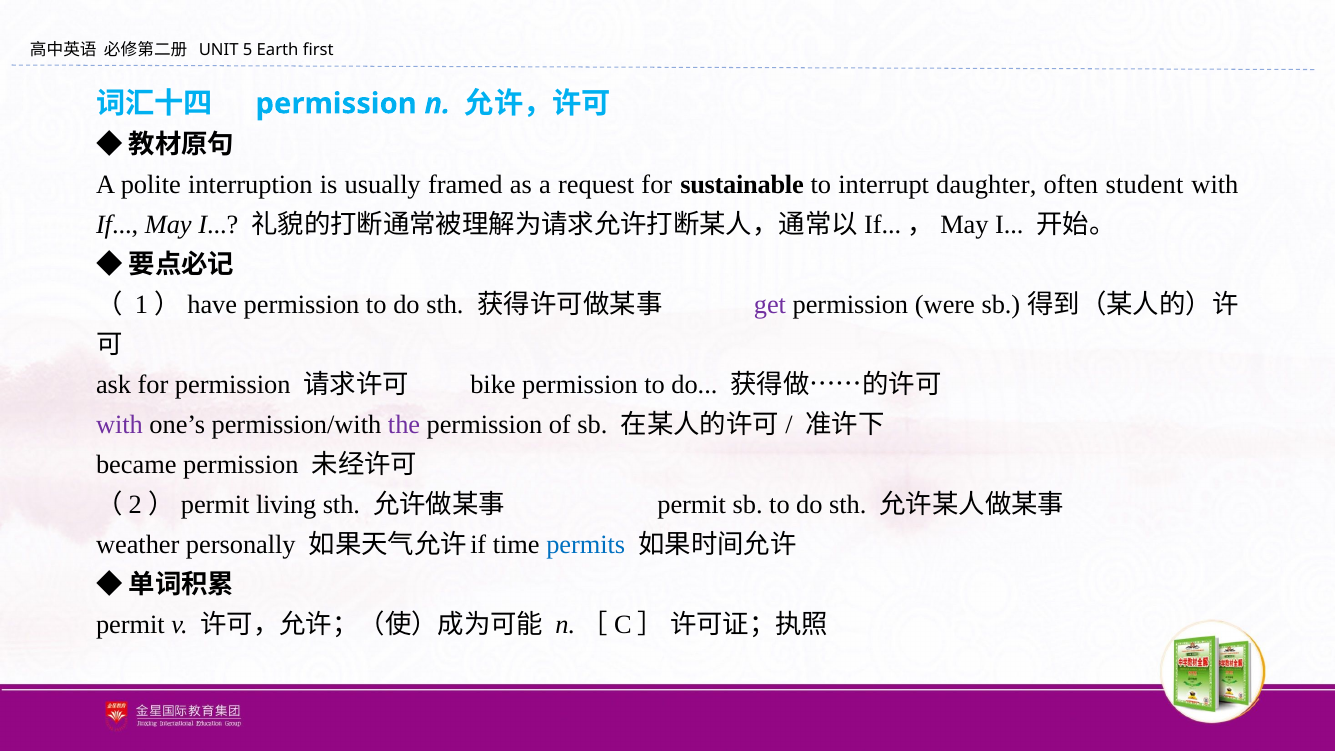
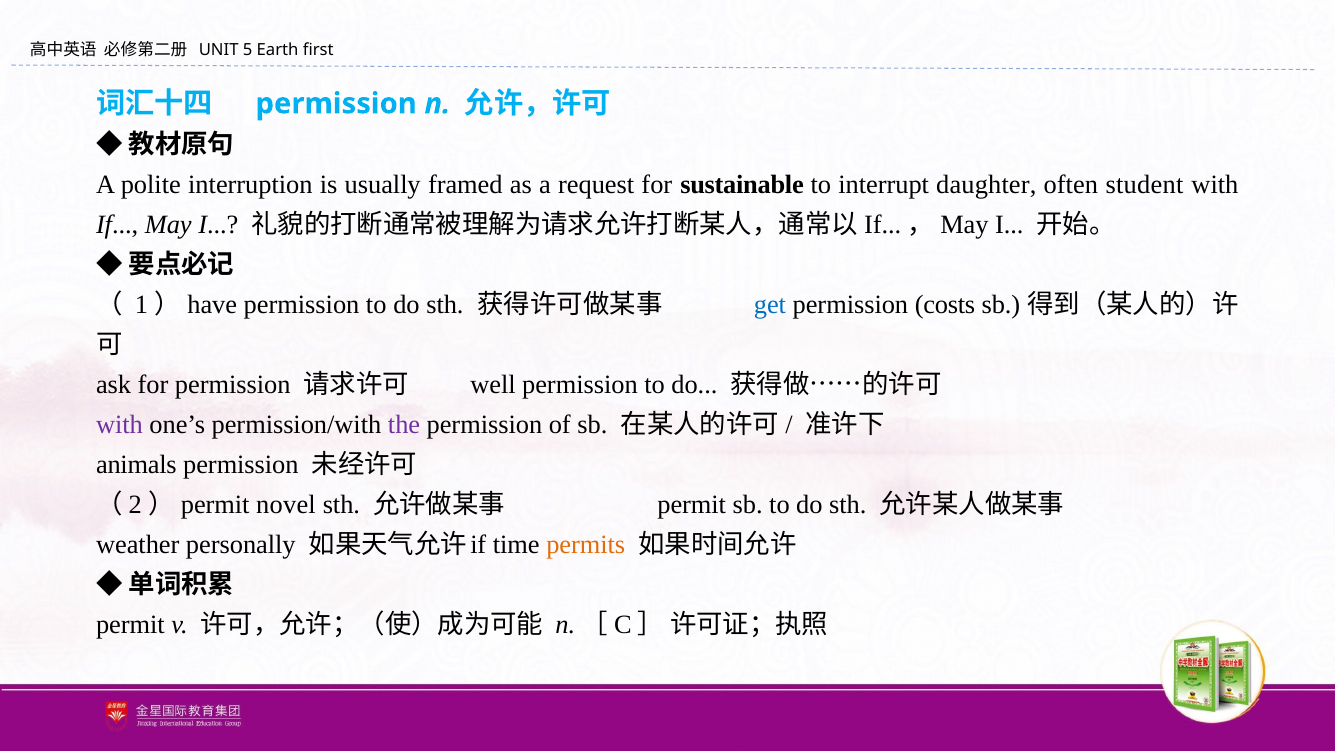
get colour: purple -> blue (770, 305)
were: were -> costs (945, 305)
bike: bike -> well (493, 385)
became: became -> animals (136, 465)
living: living -> novel (286, 504)
permits colour: blue -> orange (586, 544)
